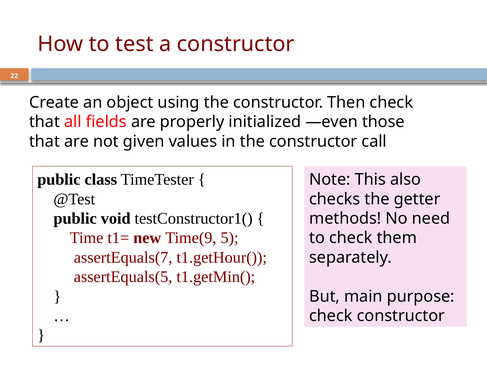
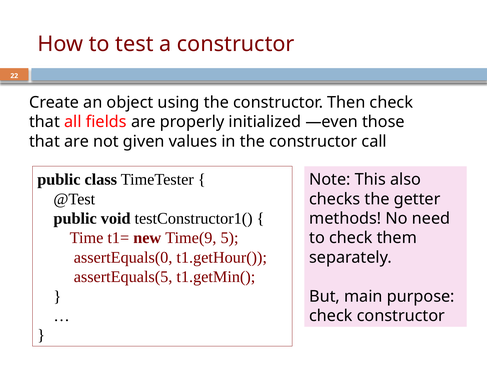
assertEquals(7: assertEquals(7 -> assertEquals(0 (123, 258)
